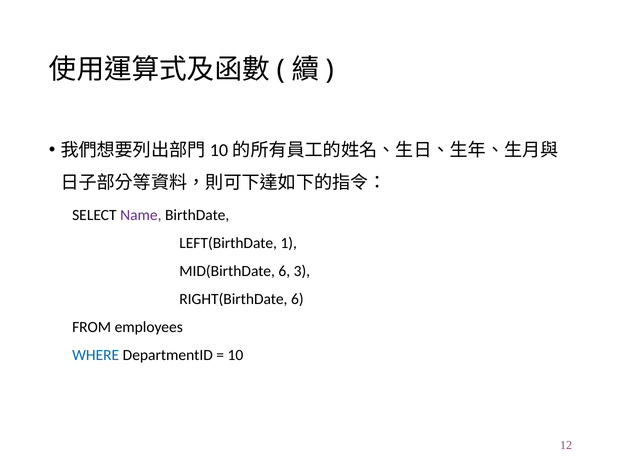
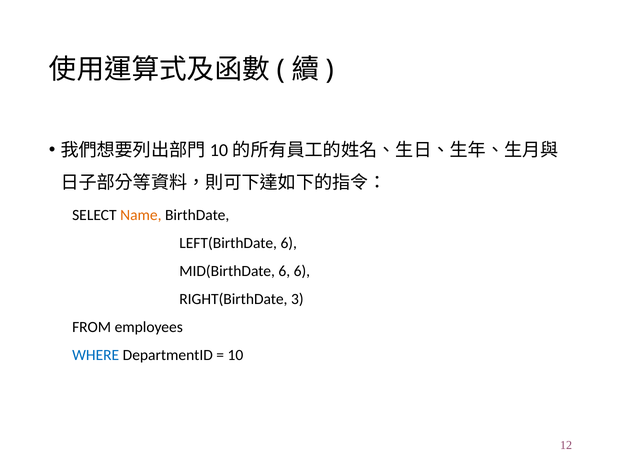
Name colour: purple -> orange (141, 215)
LEFT(BirthDate 1: 1 -> 6 (289, 243)
6 3: 3 -> 6 (302, 271)
RIGHT(BirthDate 6: 6 -> 3 (297, 299)
